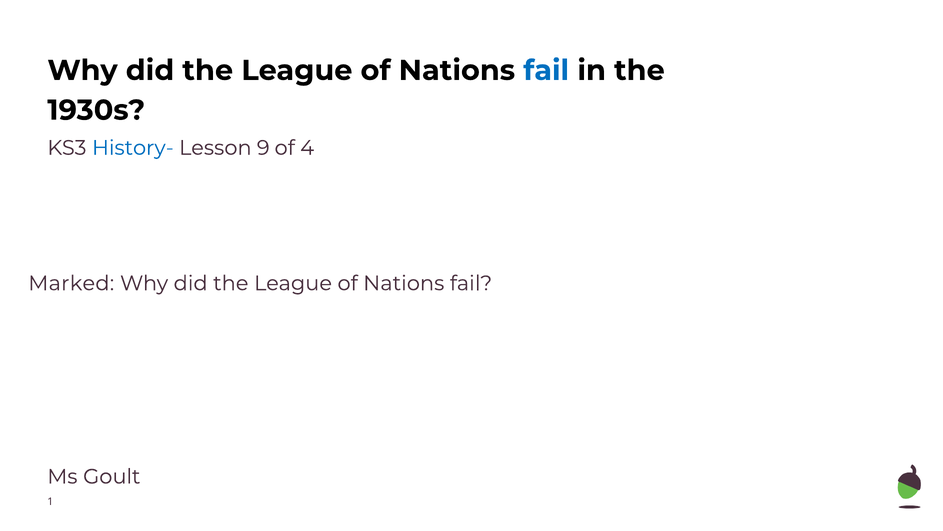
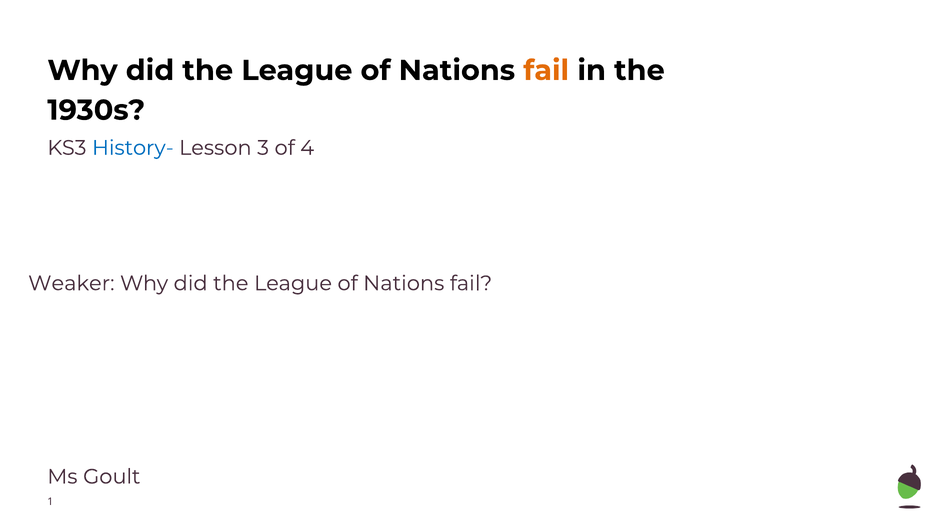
fail colour: blue -> orange (546, 70)
9: 9 -> 3 (263, 148)
Marked: Marked -> Weaker (71, 283)
